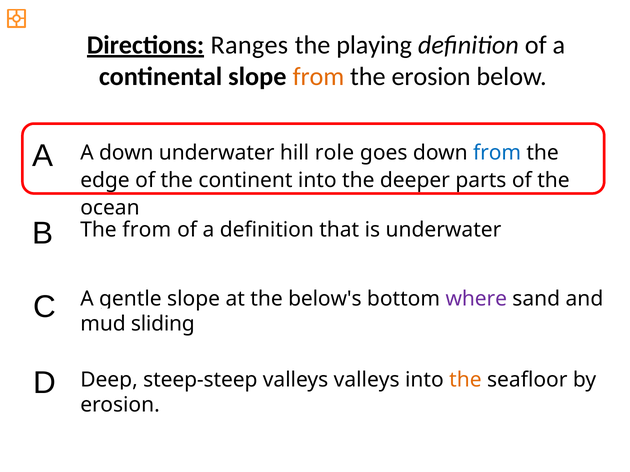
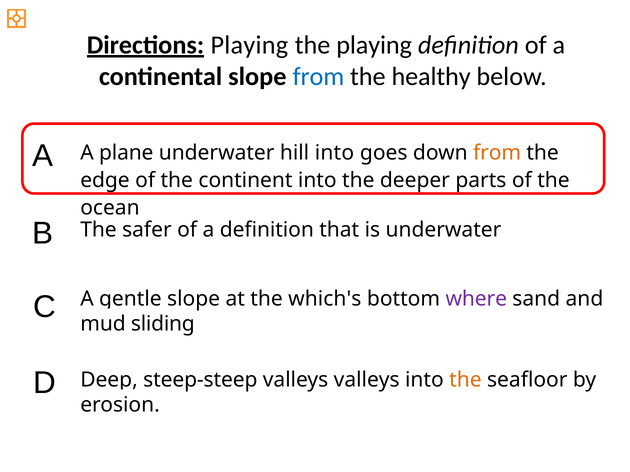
Directions Ranges: Ranges -> Playing (249, 45)
from colour: orange -> blue (318, 77)
the erosion: erosion -> healthy (431, 77)
A down: down -> plane (126, 153)
hill role: role -> into (334, 153)
from colour: blue -> orange (497, 153)
The from: from -> safer (147, 230)
below's: below's -> which's (325, 299)
